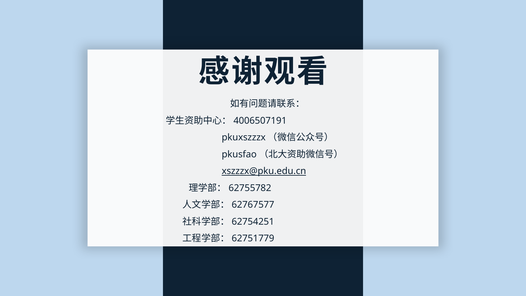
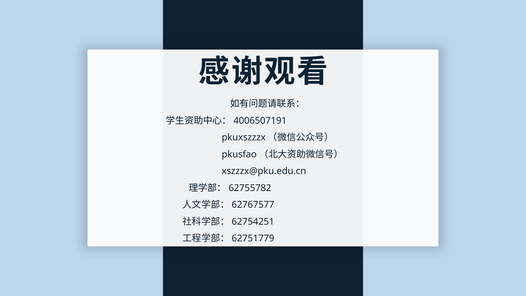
xszzzx@pku.edu.cn underline: present -> none (264, 171)
